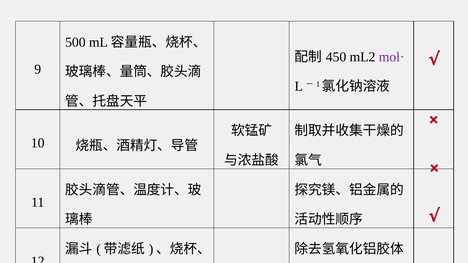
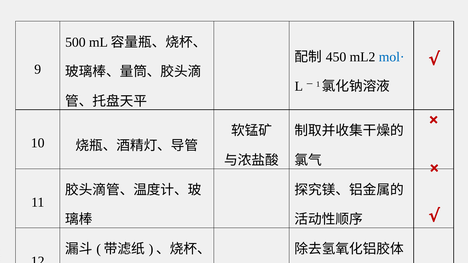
mol· colour: purple -> blue (392, 57)
